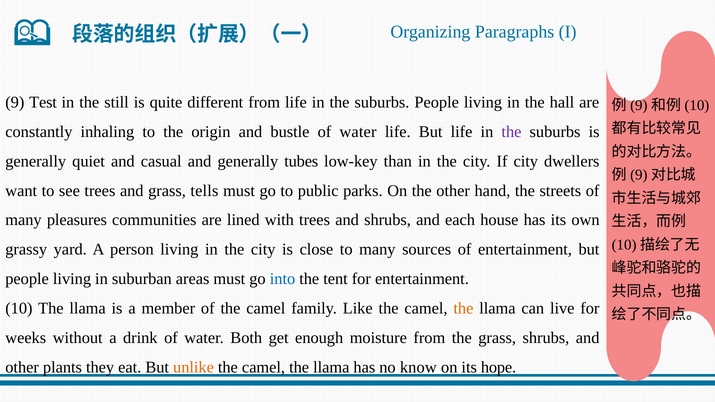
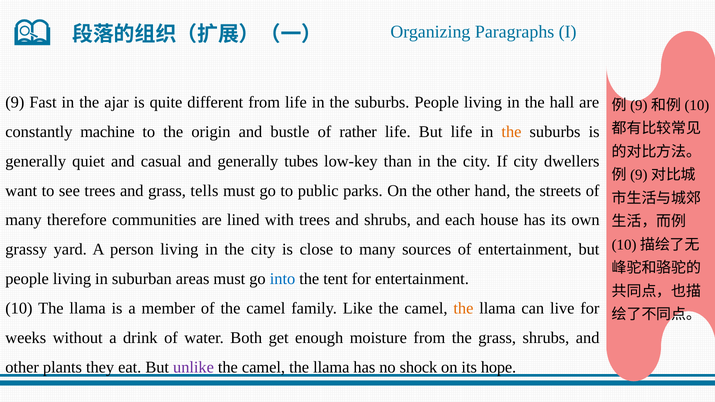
Test: Test -> Fast (43, 102)
still: still -> ajar (117, 102)
inhaling: inhaling -> machine (108, 132)
bustle of water: water -> rather (358, 132)
the colour: purple -> orange (511, 132)
pleasures: pleasures -> therefore (77, 220)
unlike colour: orange -> purple (193, 368)
know: know -> shock (418, 368)
